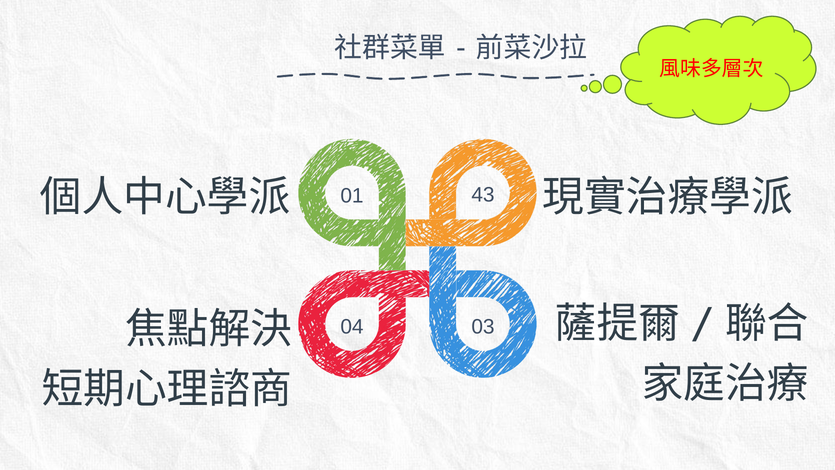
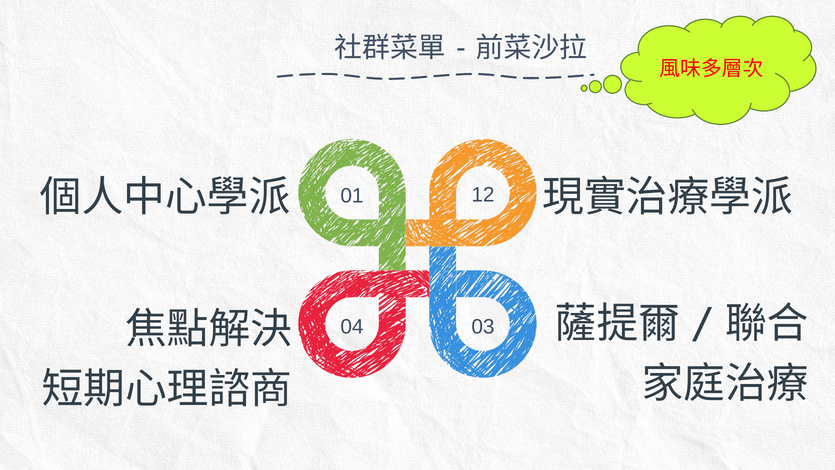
43: 43 -> 12 (483, 195)
